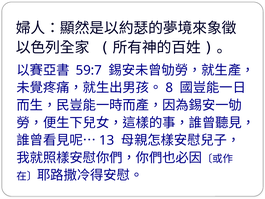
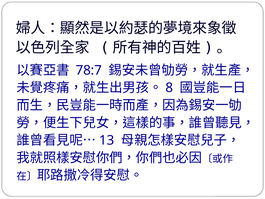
59:7: 59:7 -> 78:7 (89, 70)
